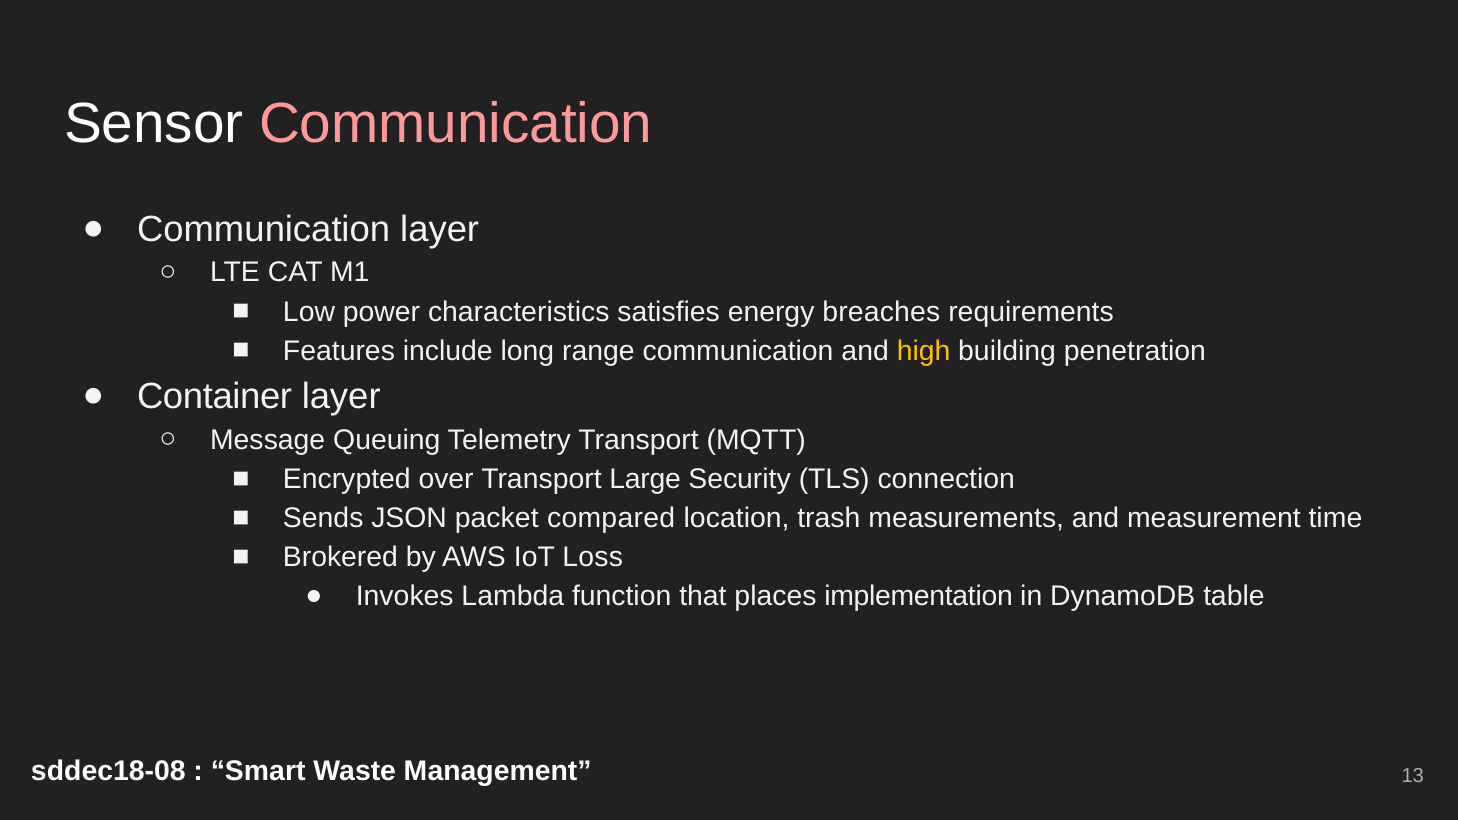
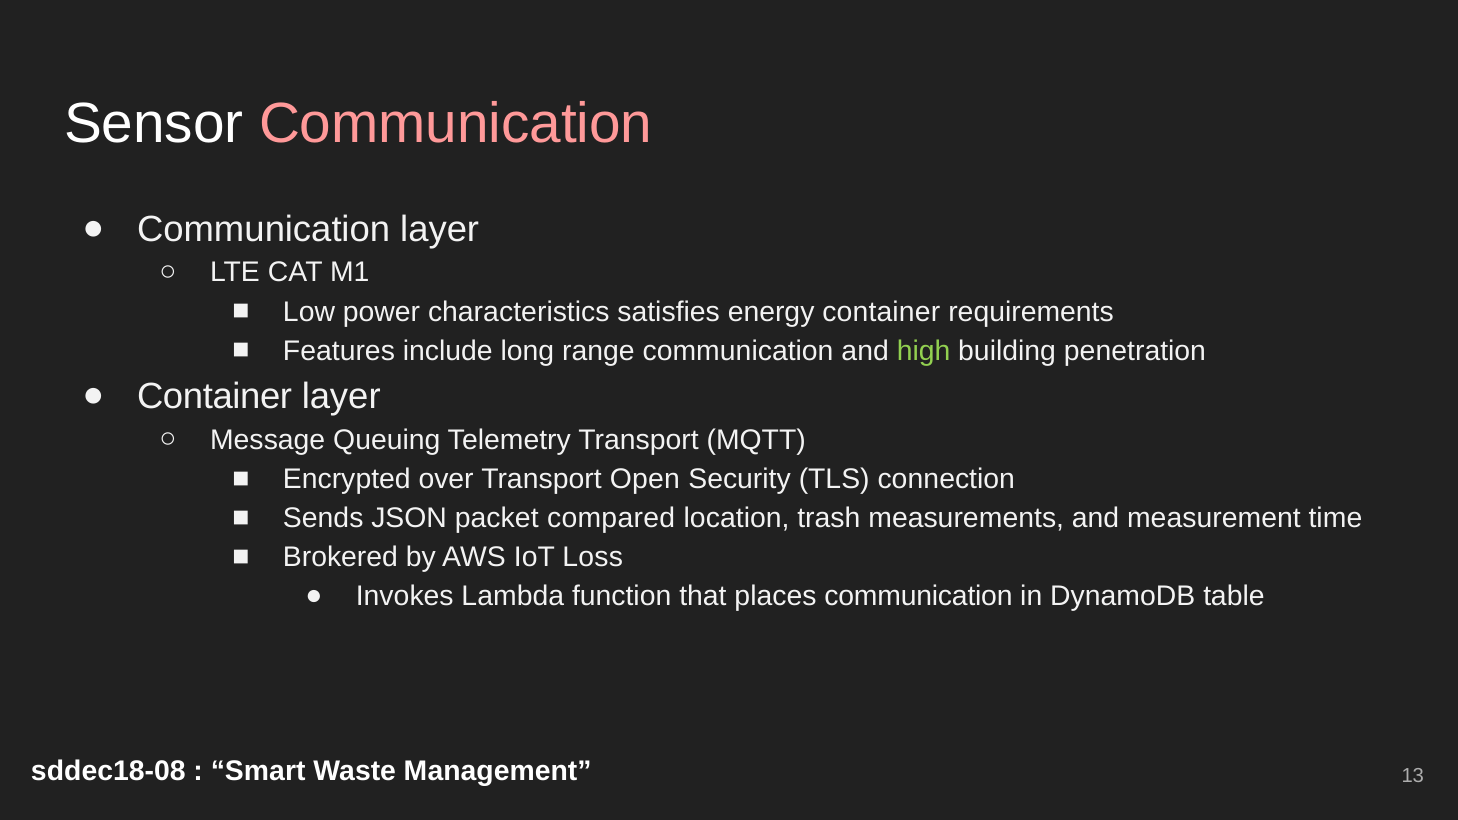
energy breaches: breaches -> container (881, 312)
high colour: yellow -> light green (924, 351)
Large: Large -> Open (645, 479)
places implementation: implementation -> communication (919, 597)
